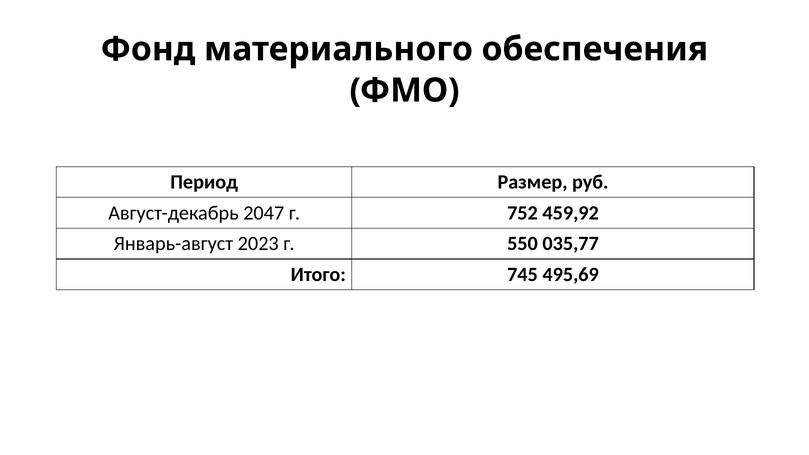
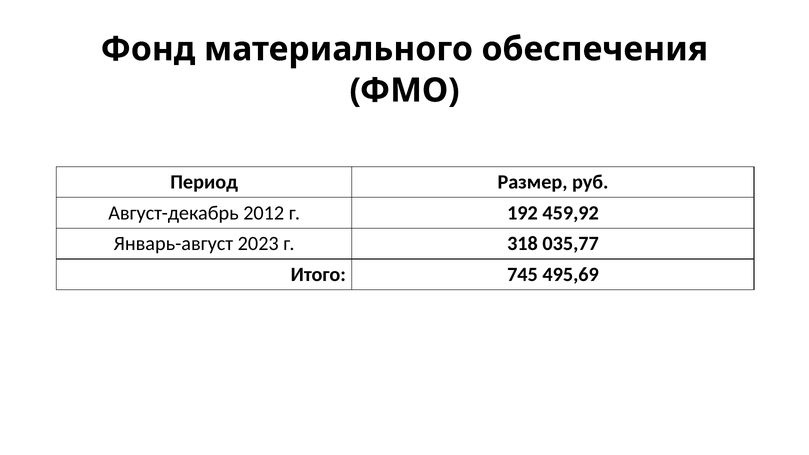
2047: 2047 -> 2012 (264, 213)
752: 752 -> 192 (522, 213)
550: 550 -> 318 (522, 244)
